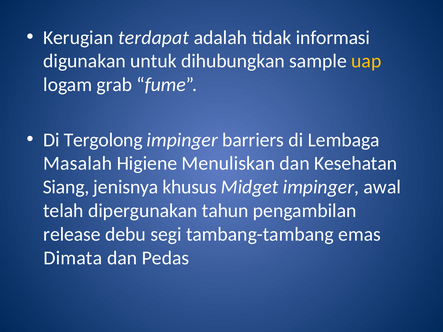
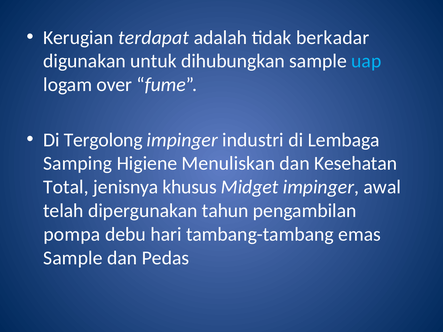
informasi: informasi -> berkadar (333, 38)
uap colour: yellow -> light blue (366, 61)
grab: grab -> over (114, 85)
barriers: barriers -> industri (253, 140)
Masalah: Masalah -> Samping (78, 164)
Siang: Siang -> Total (66, 187)
release: release -> pompa (72, 235)
segi: segi -> hari (166, 235)
Dimata: Dimata -> Sample (73, 258)
